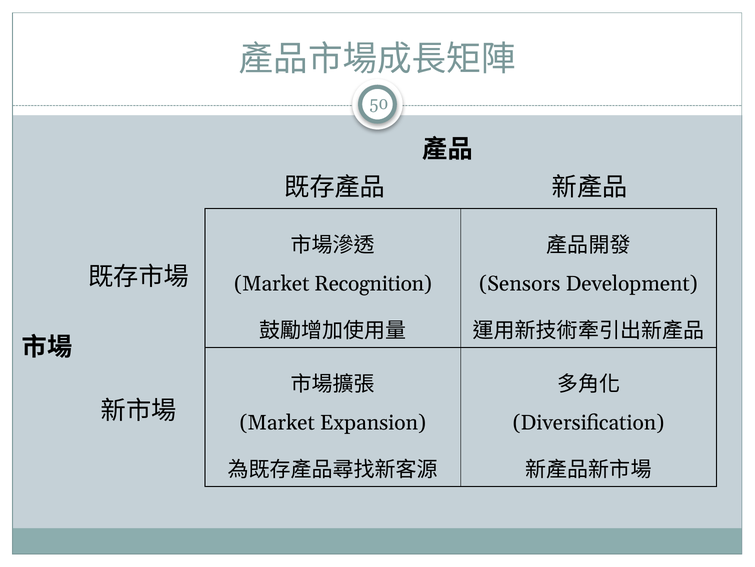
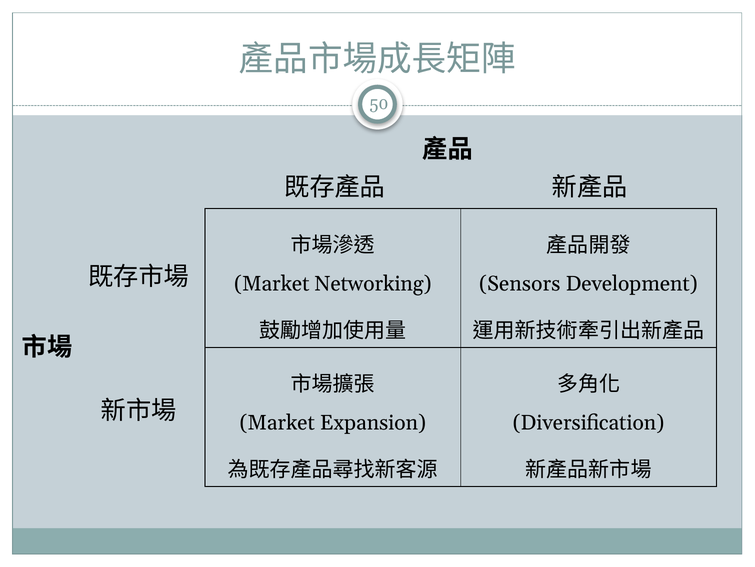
Recognition: Recognition -> Networking (373, 284)
